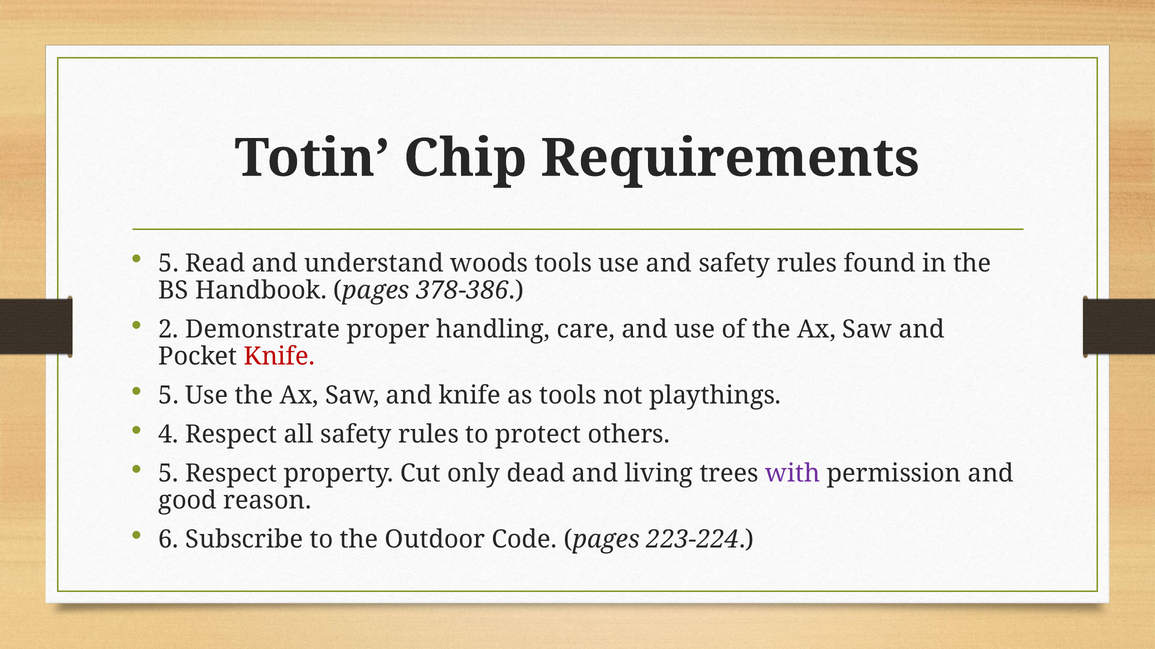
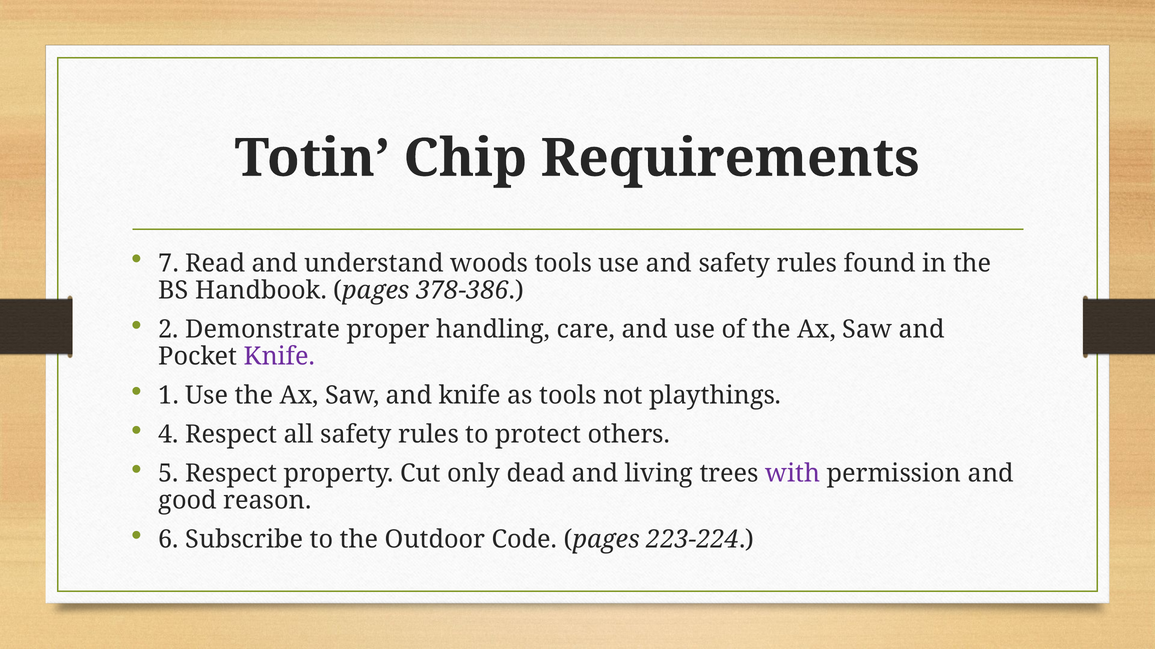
5: 5 -> 7 (169, 264)
Knife colour: red -> purple (279, 357)
5: 5 -> 1 (169, 396)
